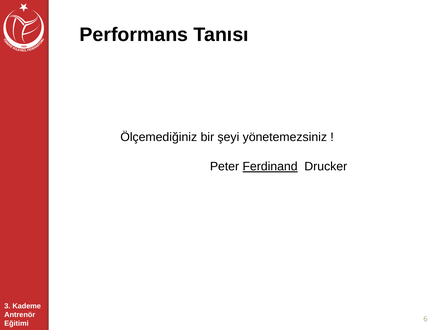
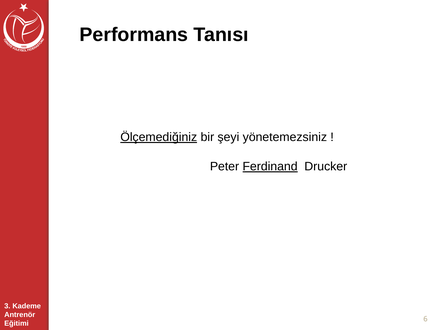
Ölçemediğiniz underline: none -> present (159, 137)
